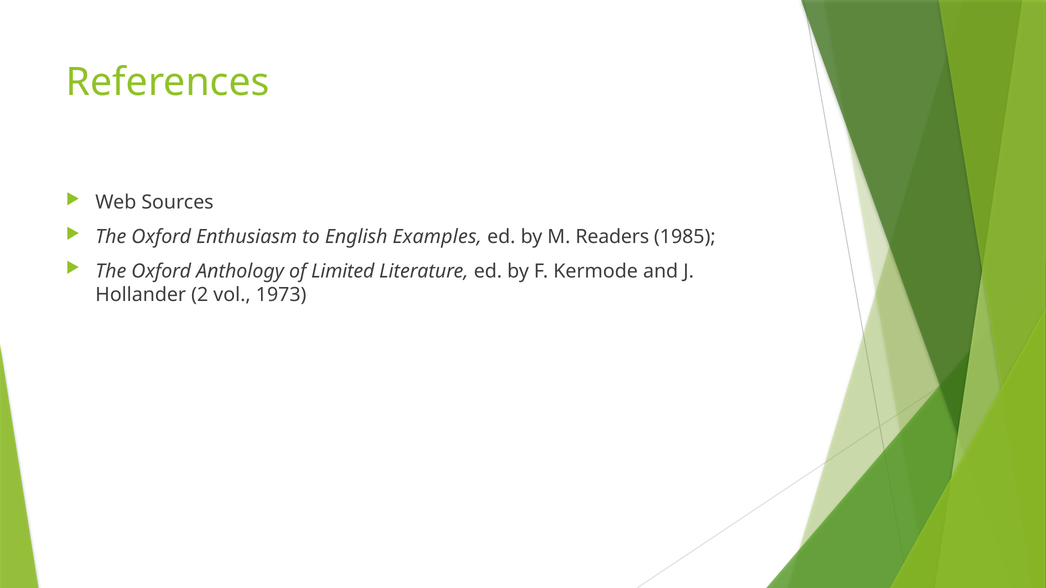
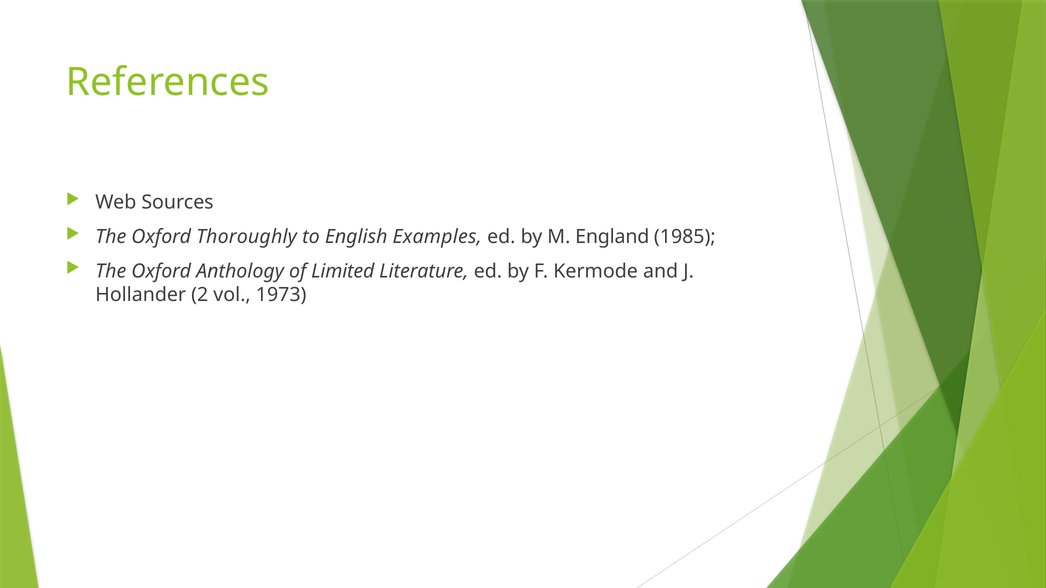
Enthusiasm: Enthusiasm -> Thoroughly (247, 237)
Readers: Readers -> England (612, 237)
